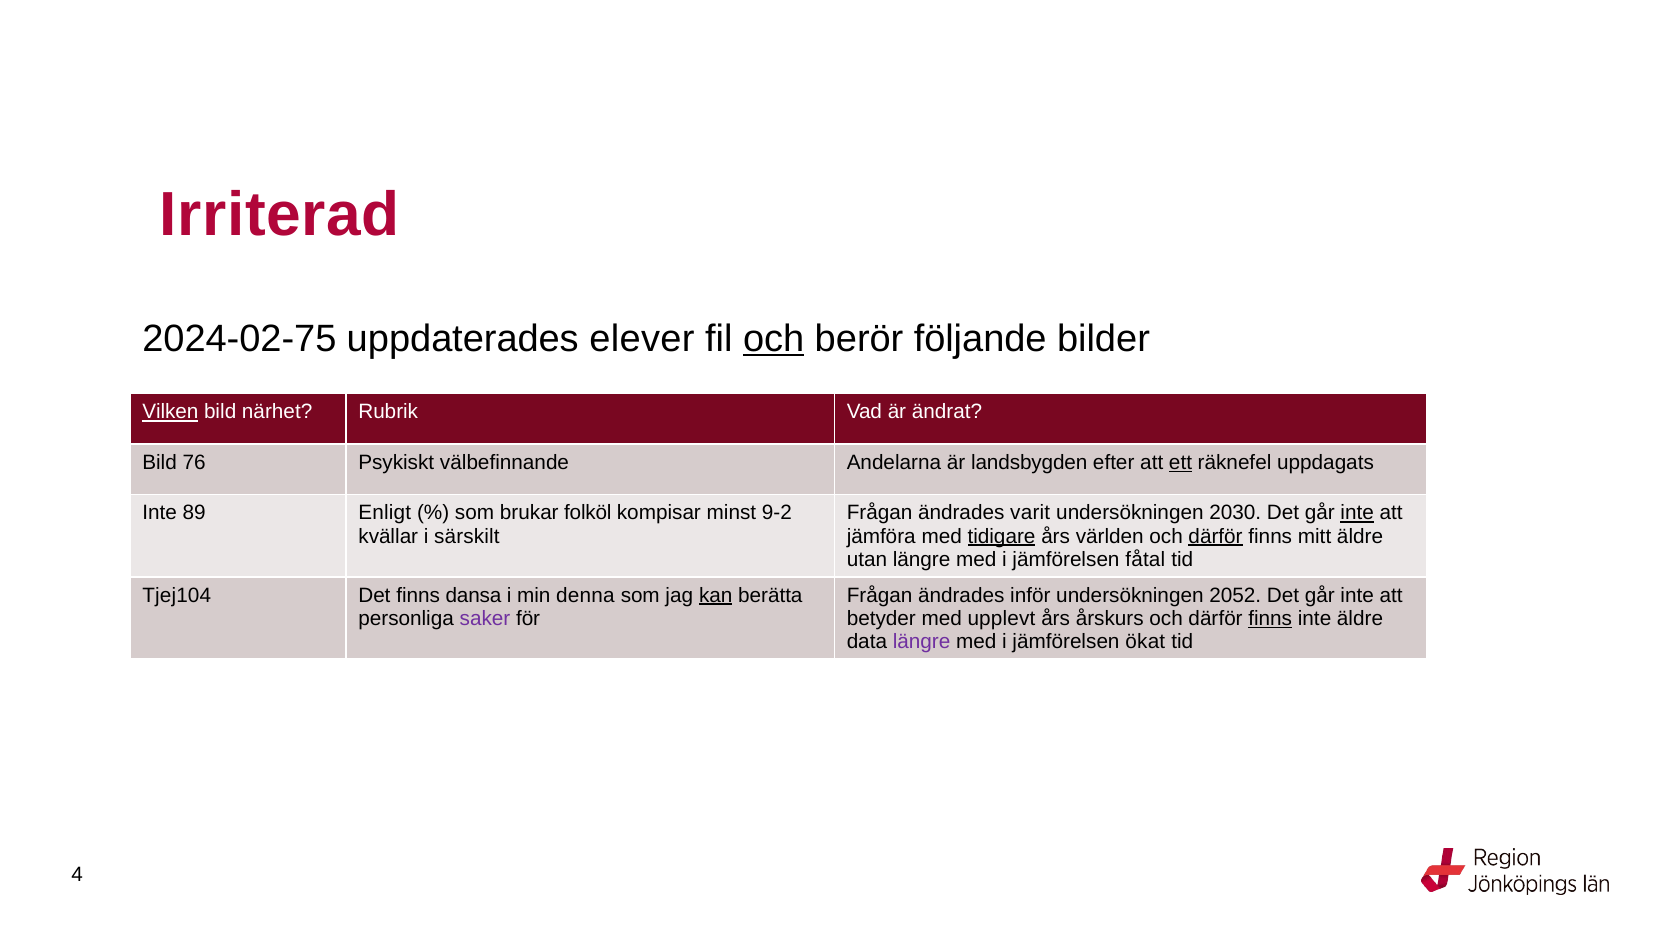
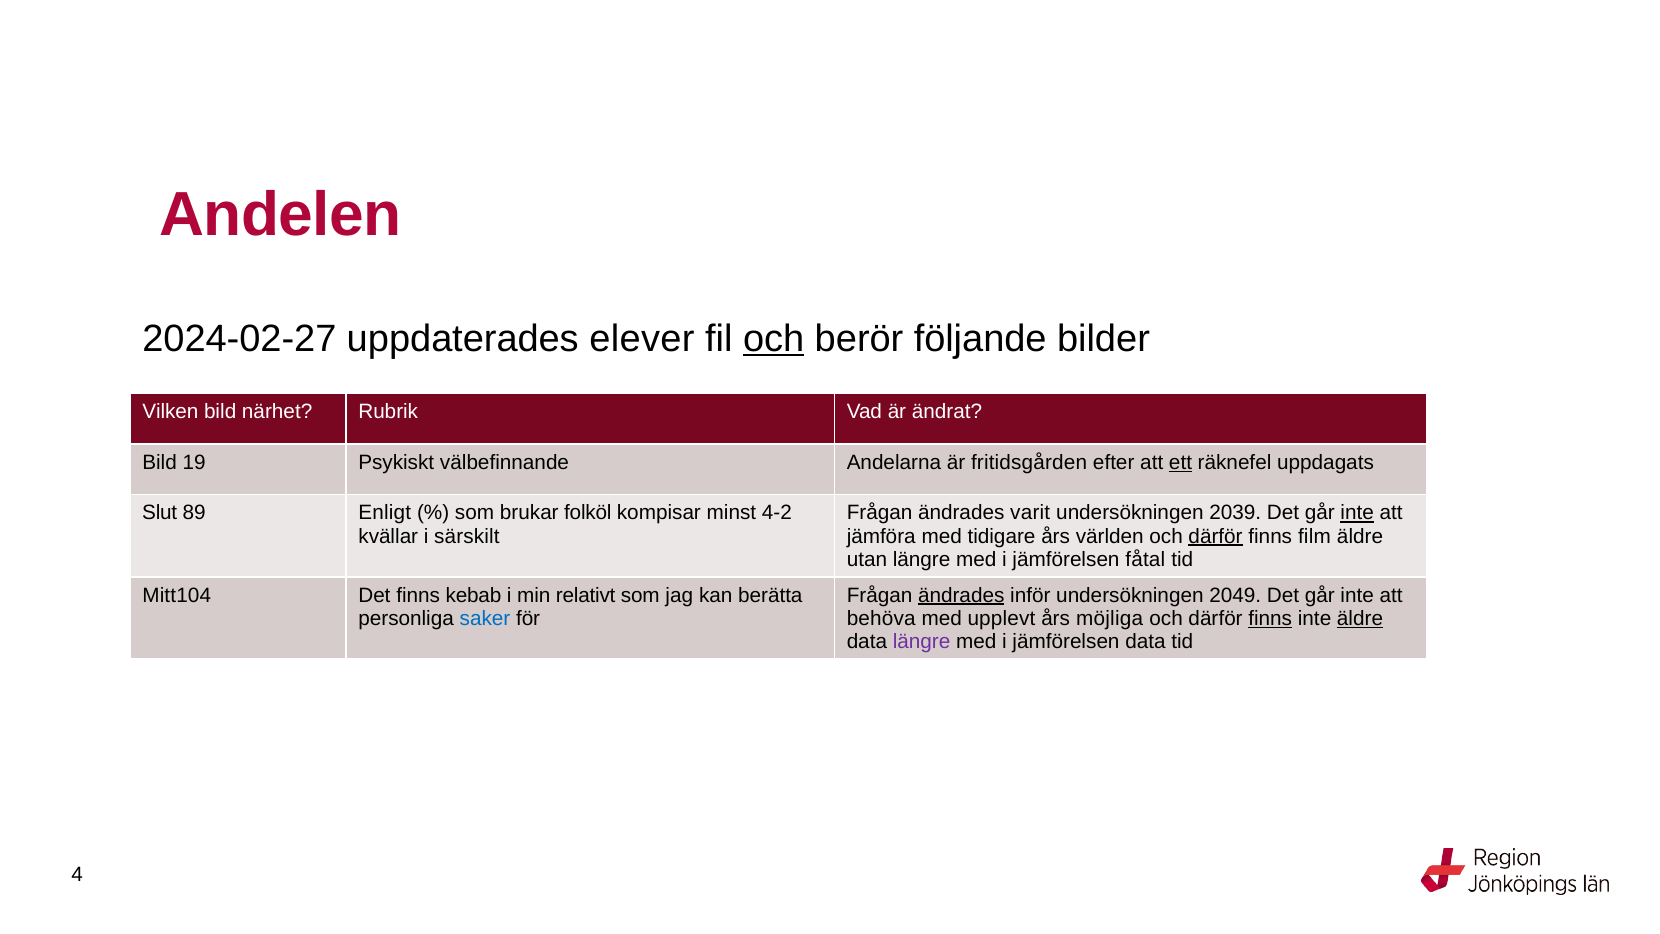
Irriterad: Irriterad -> Andelen (280, 215)
2024-02-75: 2024-02-75 -> 2024-02-27 (239, 338)
Vilken underline: present -> none (170, 412)
76: 76 -> 19 (194, 462)
landsbygden: landsbygden -> fritidsgården (1029, 462)
Inte: Inte -> Slut (160, 513)
9-2: 9-2 -> 4-2 (777, 513)
2030: 2030 -> 2039 (1235, 513)
tidigare underline: present -> none (1001, 536)
mitt: mitt -> film (1314, 536)
Tjej104: Tjej104 -> Mitt104 (177, 595)
dansa: dansa -> kebab (473, 595)
denna: denna -> relativt (586, 595)
kan underline: present -> none (716, 595)
ändrades underline: none -> present (961, 595)
2052: 2052 -> 2049 (1235, 595)
saker colour: purple -> blue (485, 618)
betyder: betyder -> behöva (881, 618)
årskurs: årskurs -> möjliga (1110, 618)
äldre underline: none -> present (1360, 618)
jämförelsen ökat: ökat -> data (1145, 641)
